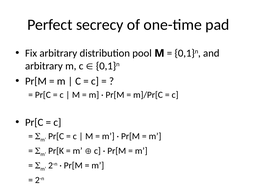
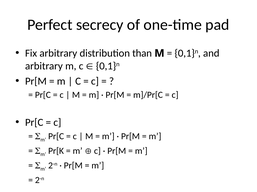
pool: pool -> than (142, 53)
